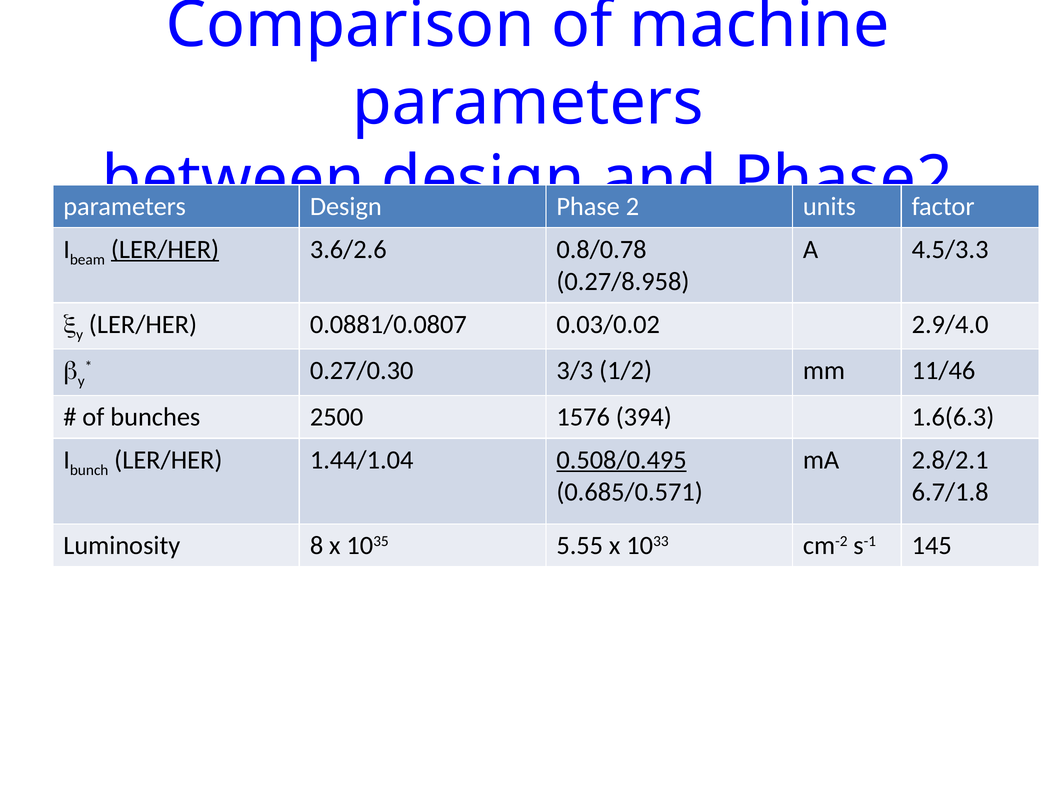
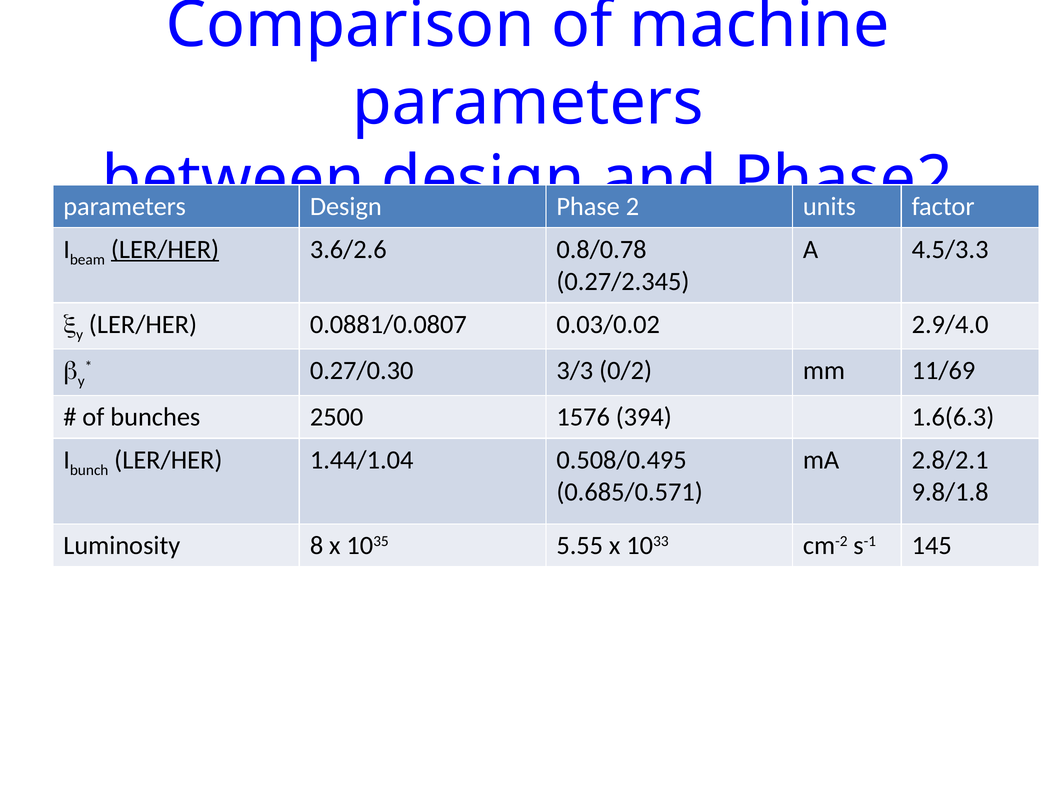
0.27/8.958: 0.27/8.958 -> 0.27/2.345 (623, 282)
1/2: 1/2 -> 0/2 (626, 371)
11/46: 11/46 -> 11/69 (944, 371)
0.508/0.495 underline: present -> none (622, 460)
6.7/1.8: 6.7/1.8 -> 9.8/1.8 (950, 492)
